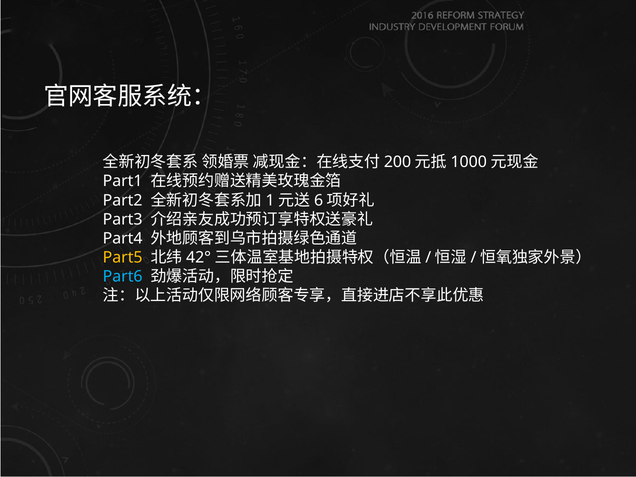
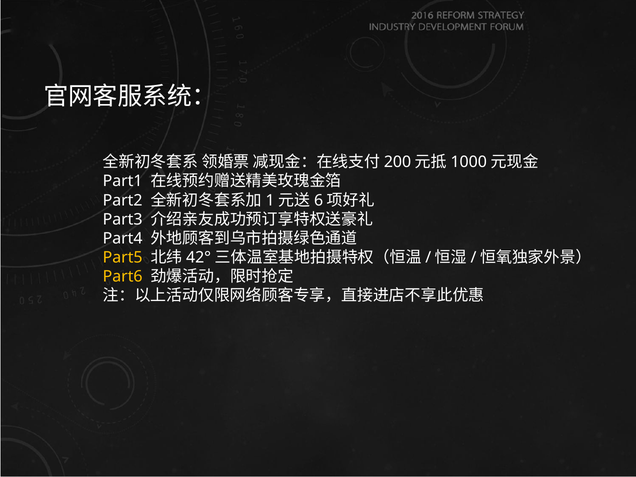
Part6 colour: light blue -> yellow (123, 277)
